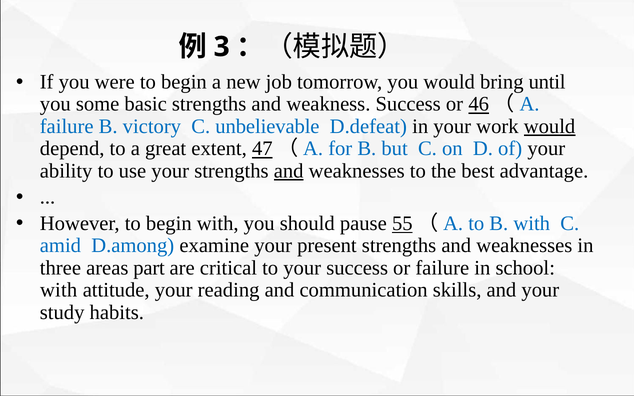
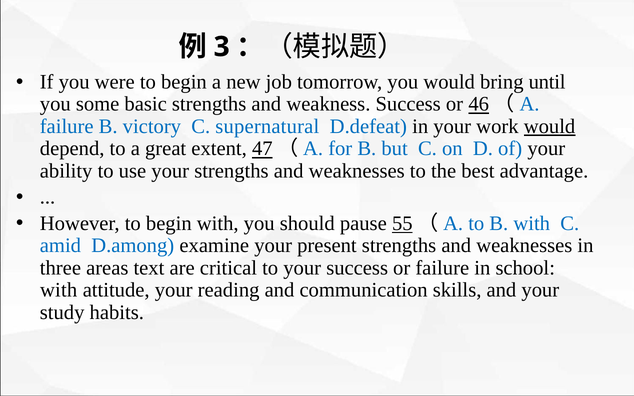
unbelievable: unbelievable -> supernatural (267, 126)
and underline: present -> none (289, 171)
part: part -> text (149, 268)
